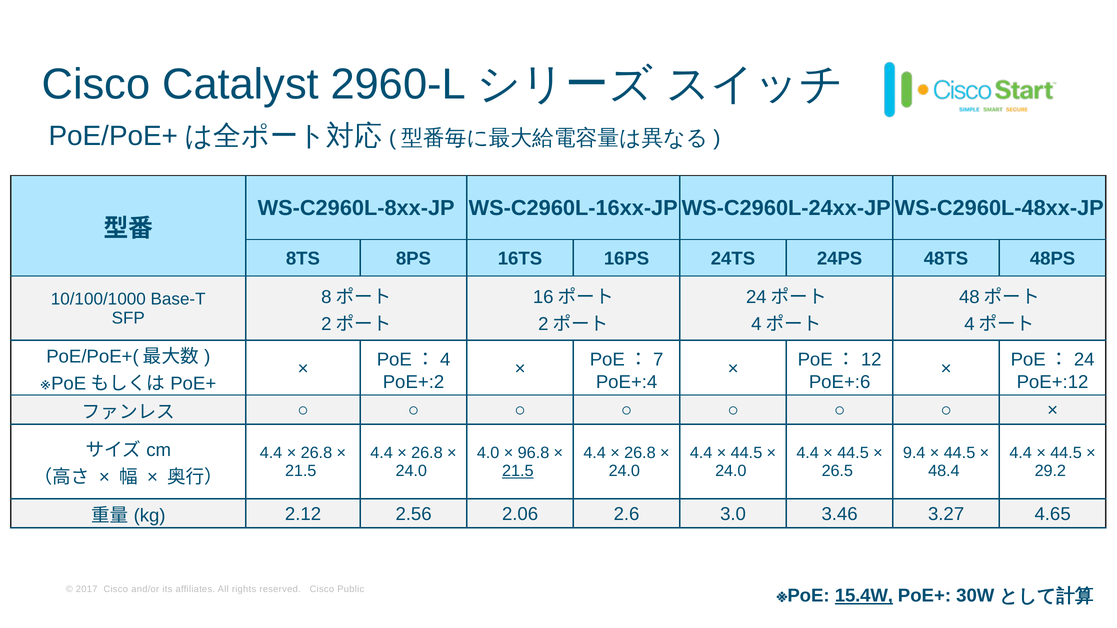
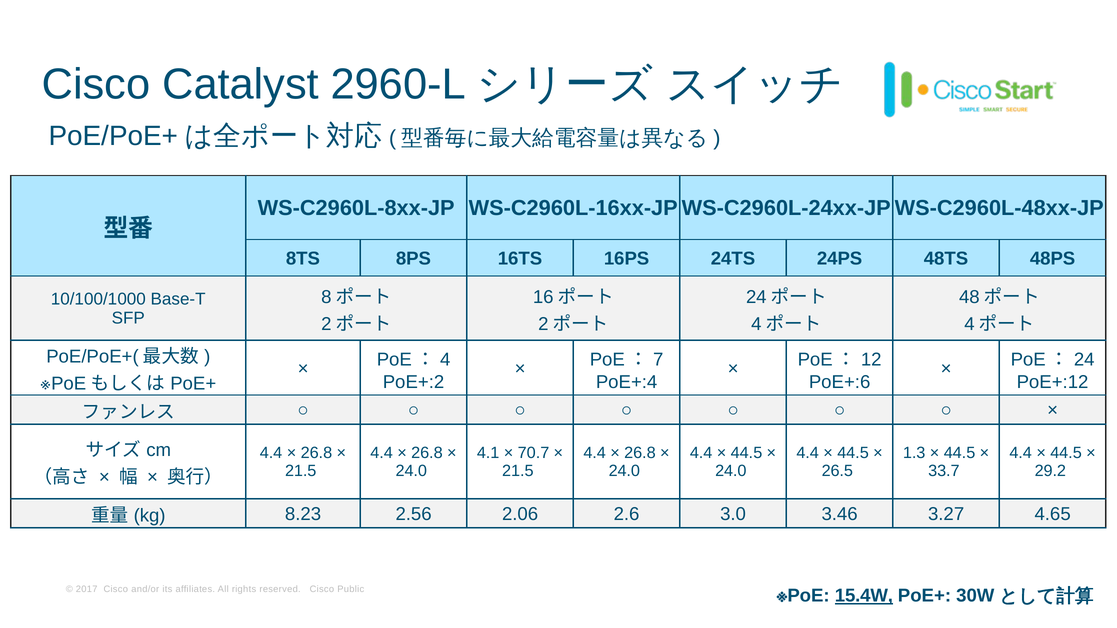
4.0: 4.0 -> 4.1 (488, 453)
96.8: 96.8 -> 70.7 (534, 453)
9.4: 9.4 -> 1.3 (914, 453)
21.5 underline: present -> none (518, 471)
48.4: 48.4 -> 33.7 (944, 471)
2.12: 2.12 -> 8.23 (303, 514)
